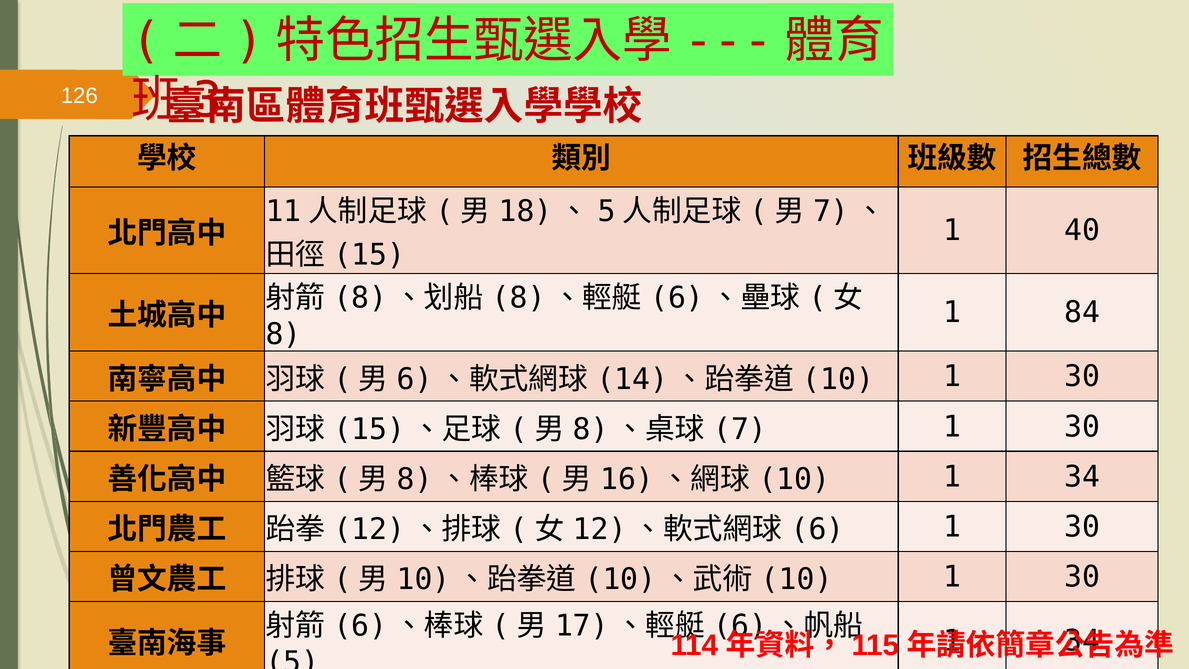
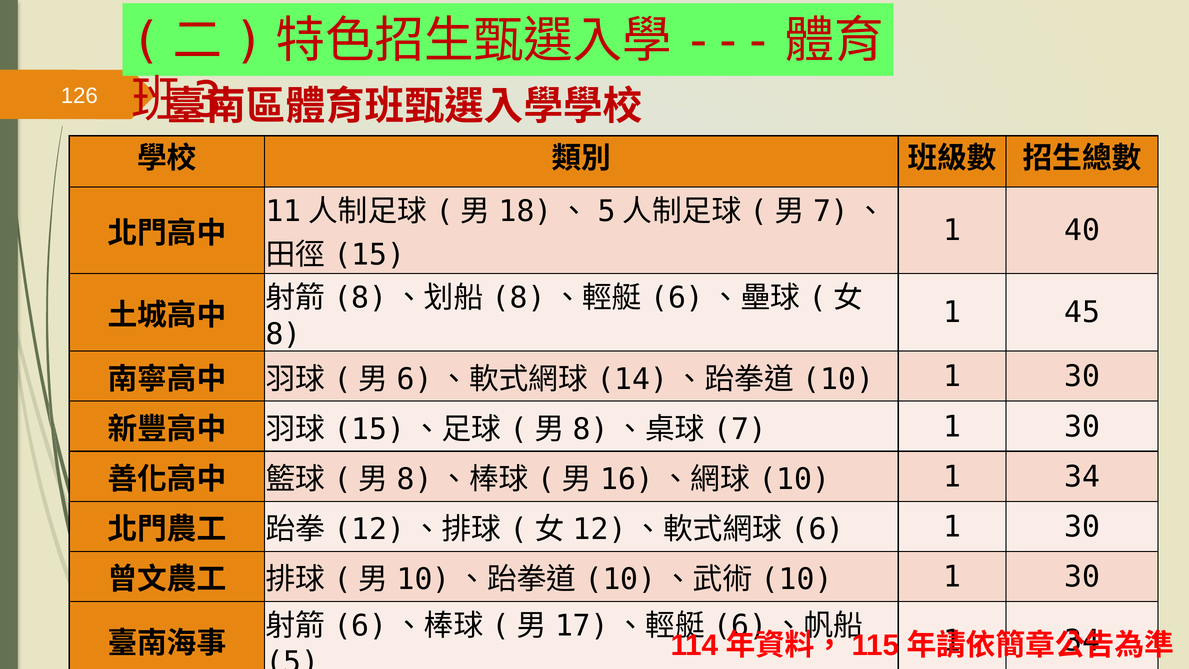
84: 84 -> 45 (1082, 313)
